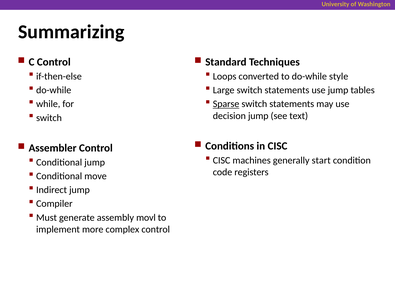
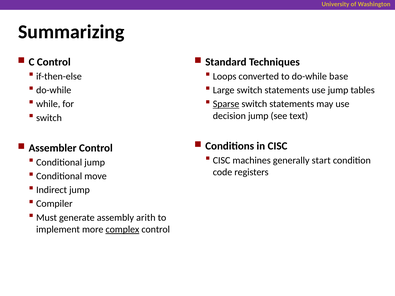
style: style -> base (339, 76)
movl: movl -> arith (146, 218)
complex underline: none -> present (122, 230)
